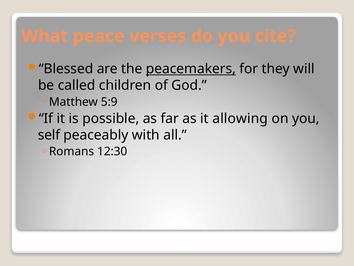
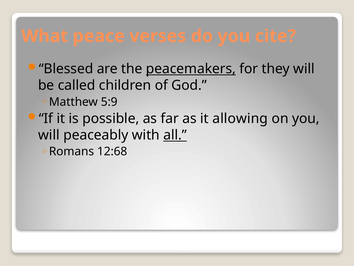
self: self -> will (49, 135)
all underline: none -> present (175, 135)
12:30: 12:30 -> 12:68 (112, 151)
